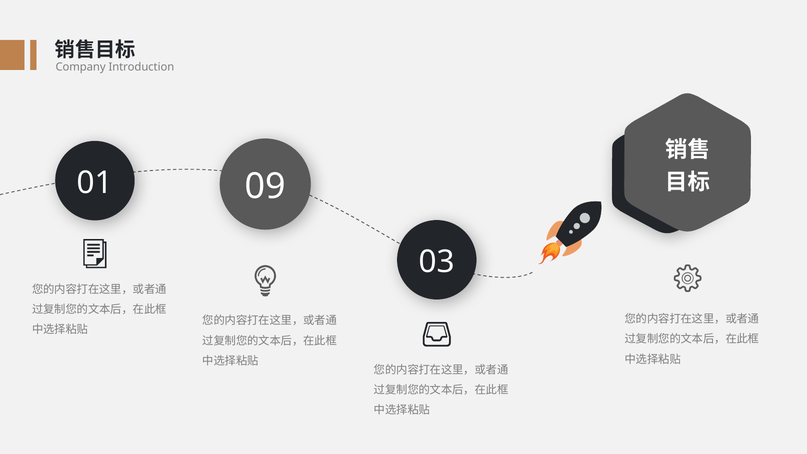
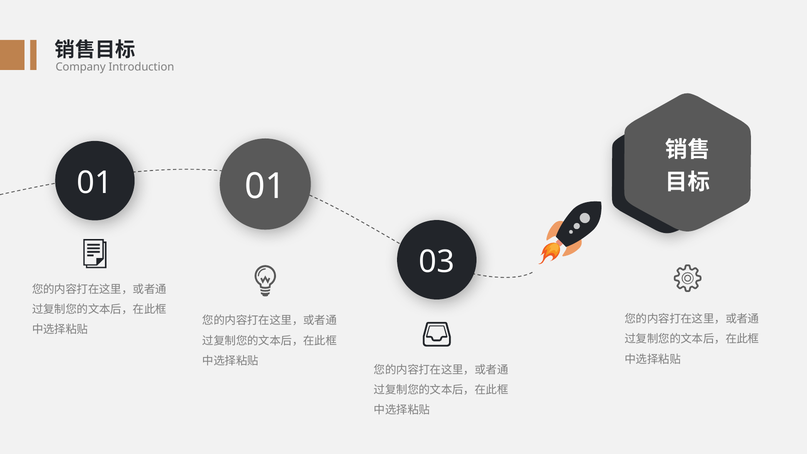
01 09: 09 -> 01 (265, 187)
